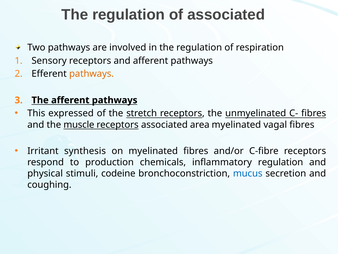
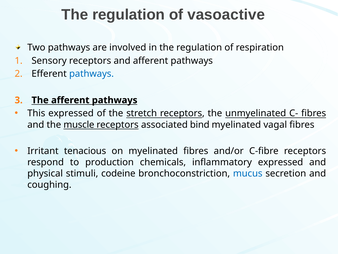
of associated: associated -> vasoactive (226, 15)
pathways colour: orange -> blue (92, 74)
area: area -> bind (200, 124)
synthesis: synthesis -> tenacious (85, 151)
inflammatory regulation: regulation -> expressed (281, 162)
